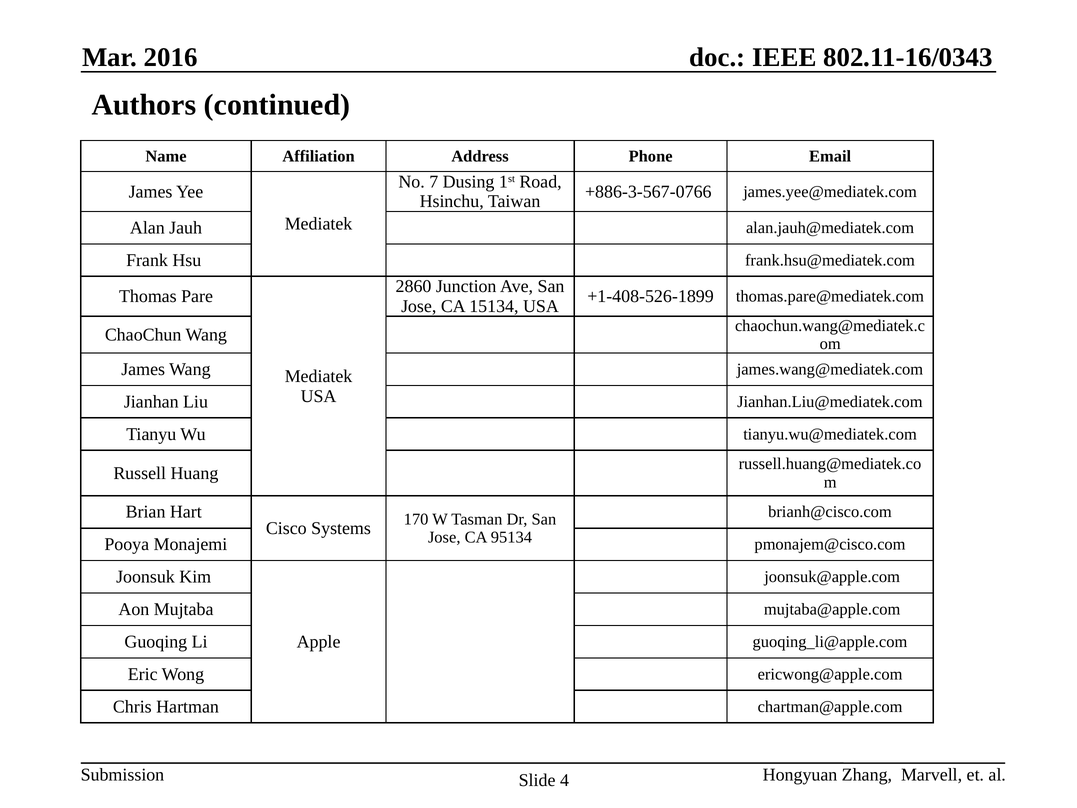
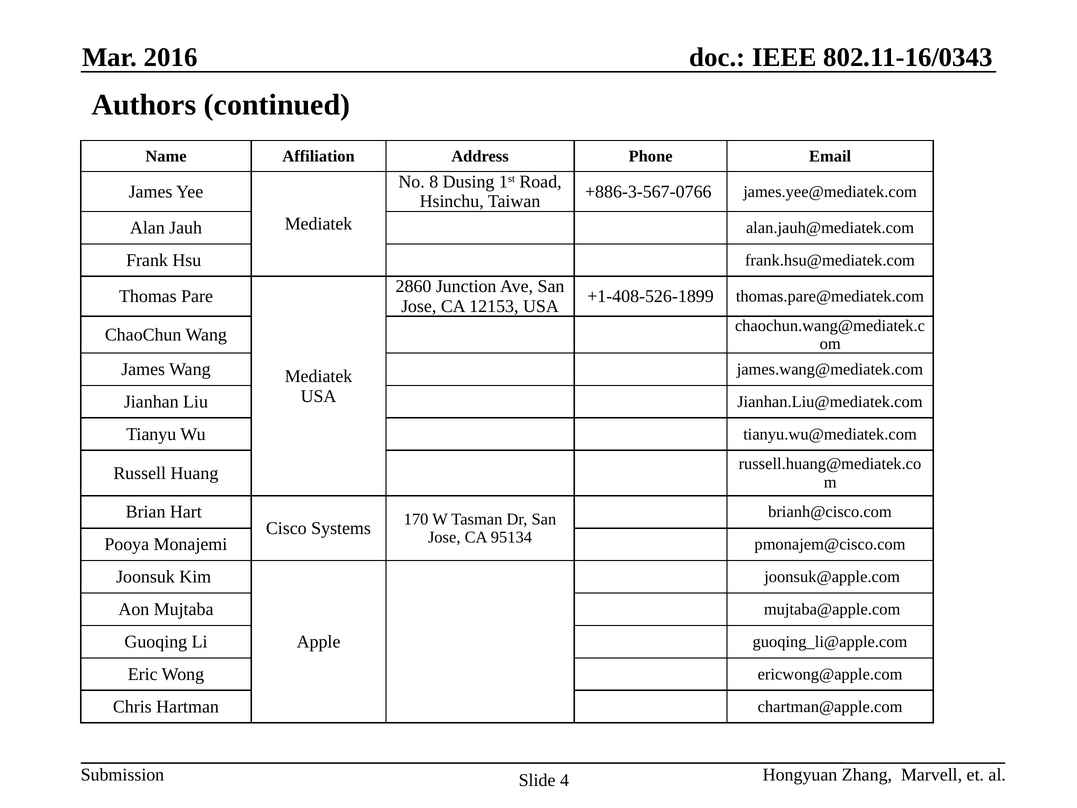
7: 7 -> 8 (434, 182)
15134: 15134 -> 12153 (494, 306)
